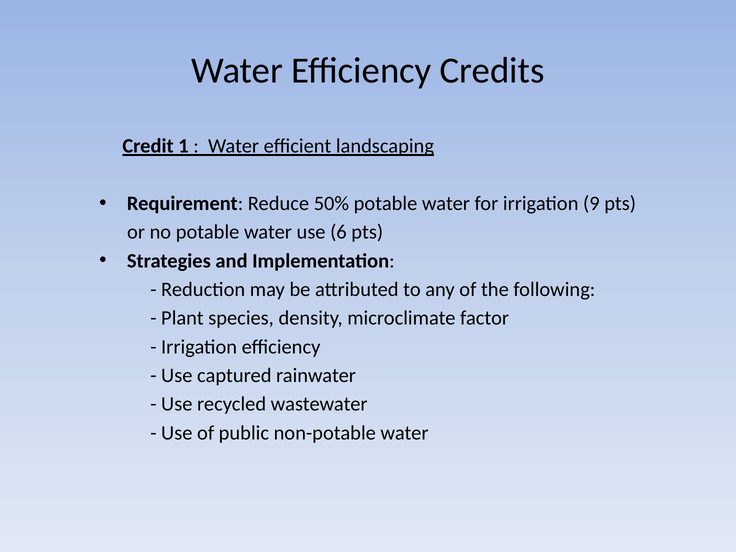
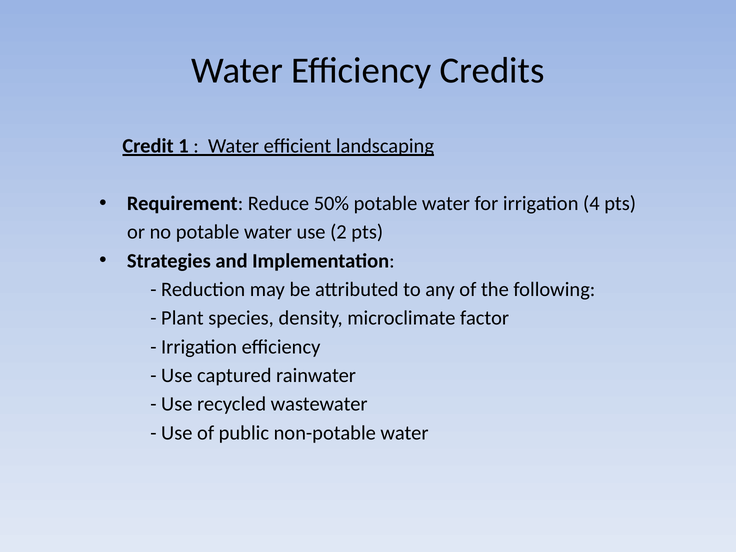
9: 9 -> 4 (591, 204)
6: 6 -> 2 (338, 232)
